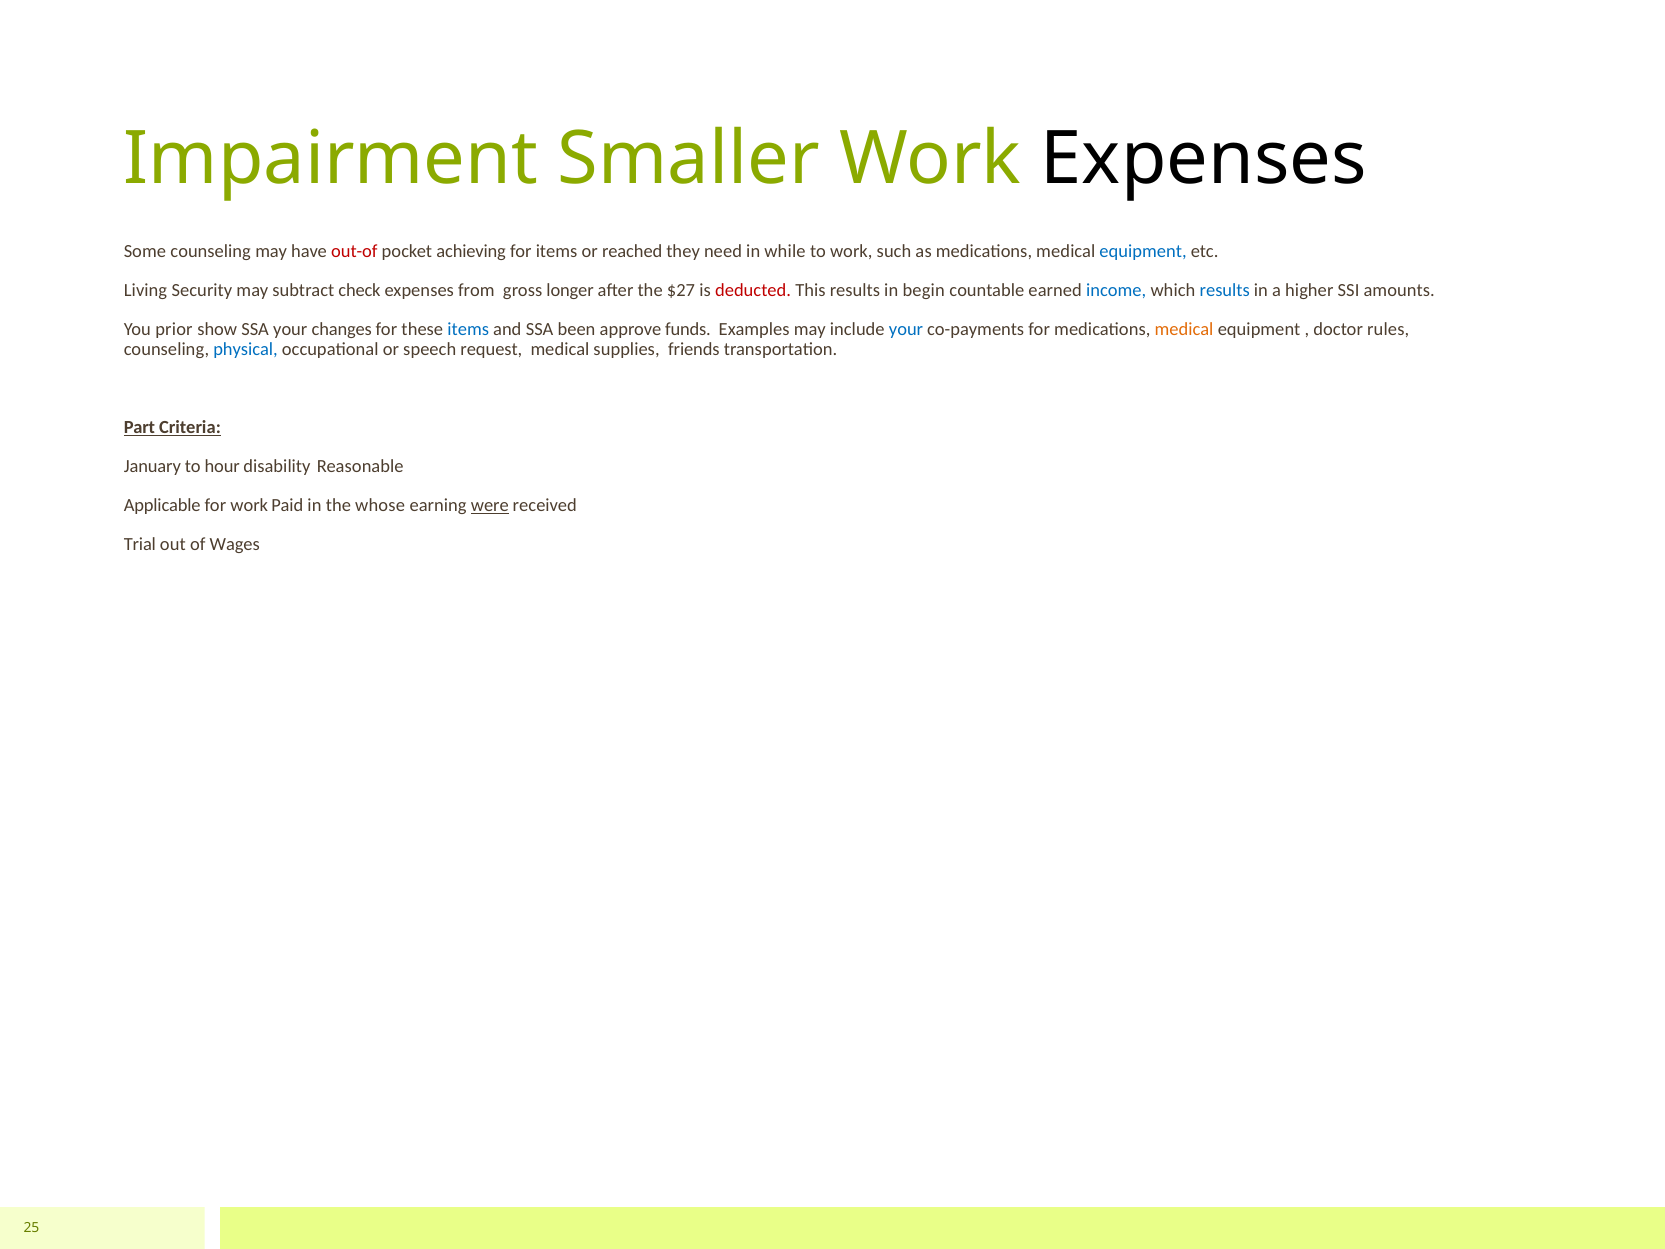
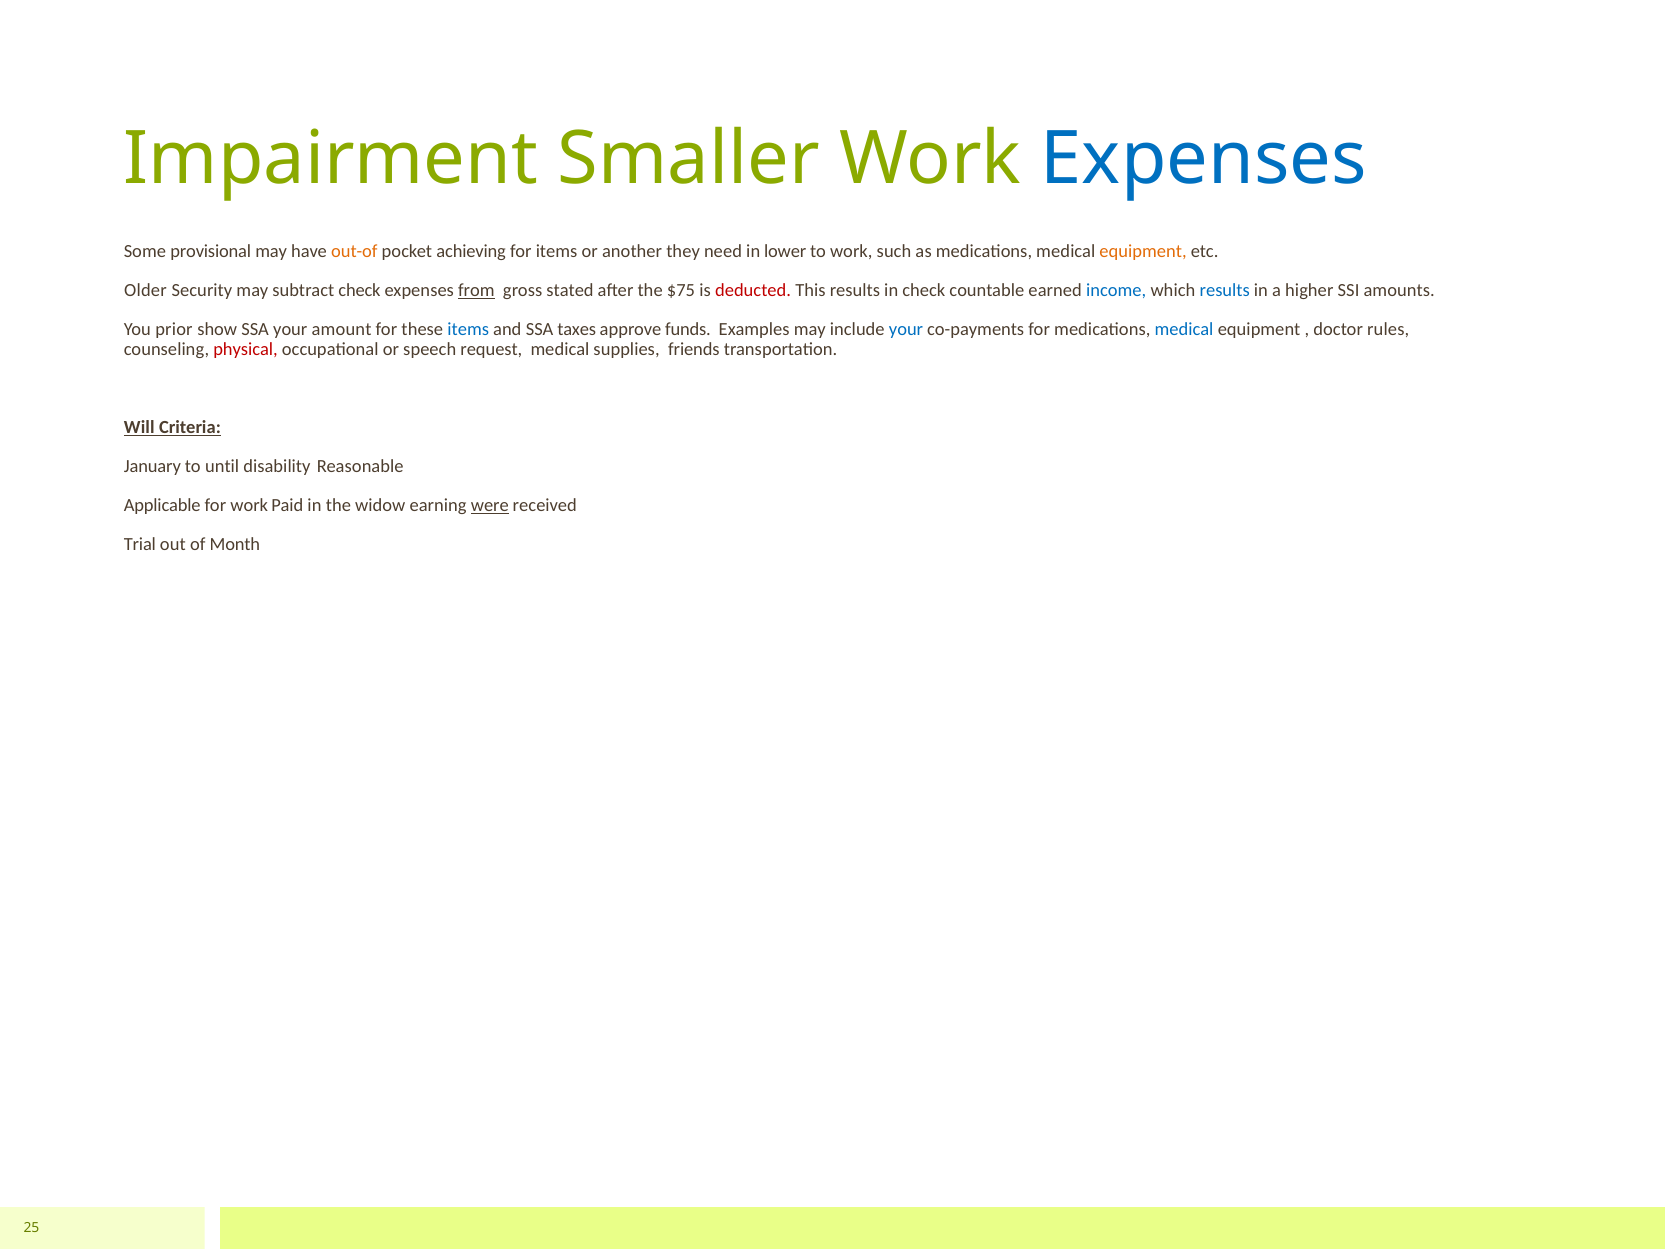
Expenses colour: black -> blue (1204, 159)
Some counseling: counseling -> provisional (211, 251)
out-of colour: red -> orange (354, 251)
reached: reached -> another (632, 251)
while: while -> lower (785, 251)
equipment colour: blue -> orange (1143, 251)
Living: Living -> Older (145, 290)
from underline: none -> present (476, 290)
longer: longer -> stated (570, 290)
$27: $27 -> $75 (681, 290)
in begin: begin -> check (924, 290)
changes: changes -> amount (342, 329)
been: been -> taxes (577, 329)
medical colour: orange -> blue (1184, 329)
physical colour: blue -> red (245, 349)
Part: Part -> Will (139, 427)
hour: hour -> until (222, 466)
whose: whose -> widow (380, 505)
Wages: Wages -> Month (235, 544)
